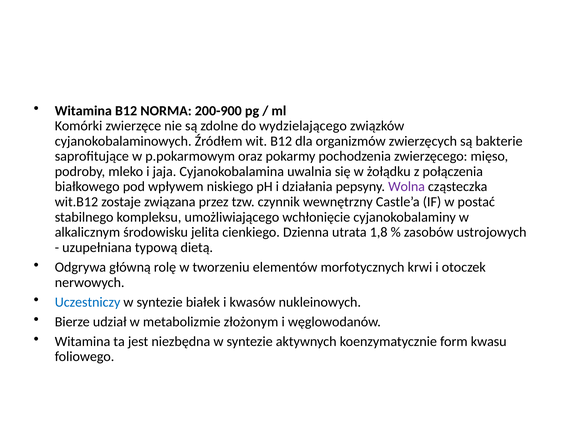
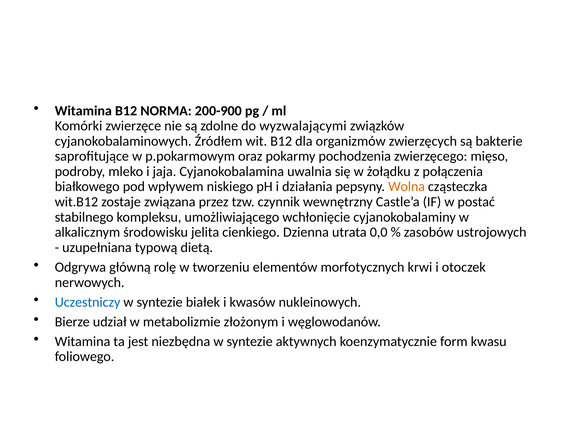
wydzielającego: wydzielającego -> wyzwalającymi (303, 126)
Wolna colour: purple -> orange (407, 186)
1,8: 1,8 -> 0,0 (379, 232)
